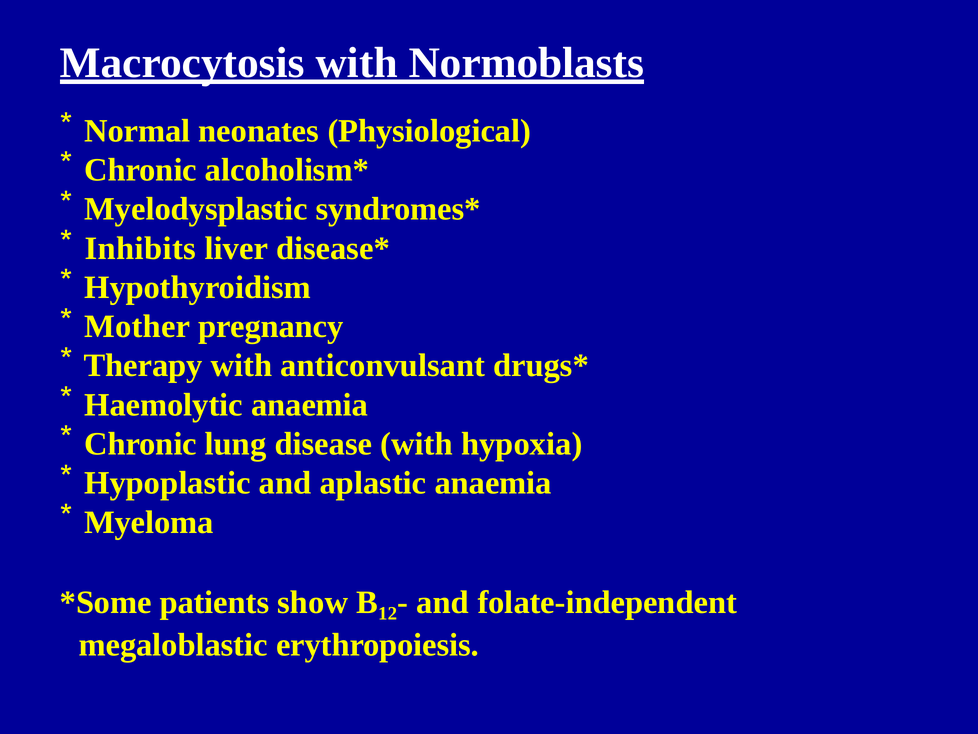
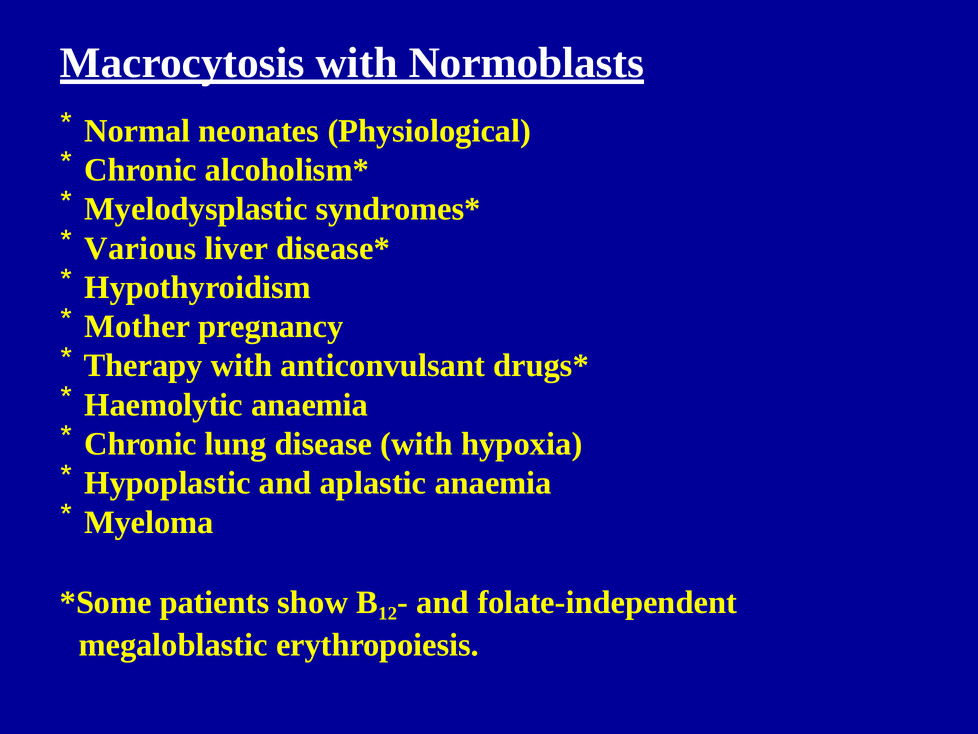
Inhibits: Inhibits -> Various (140, 248)
